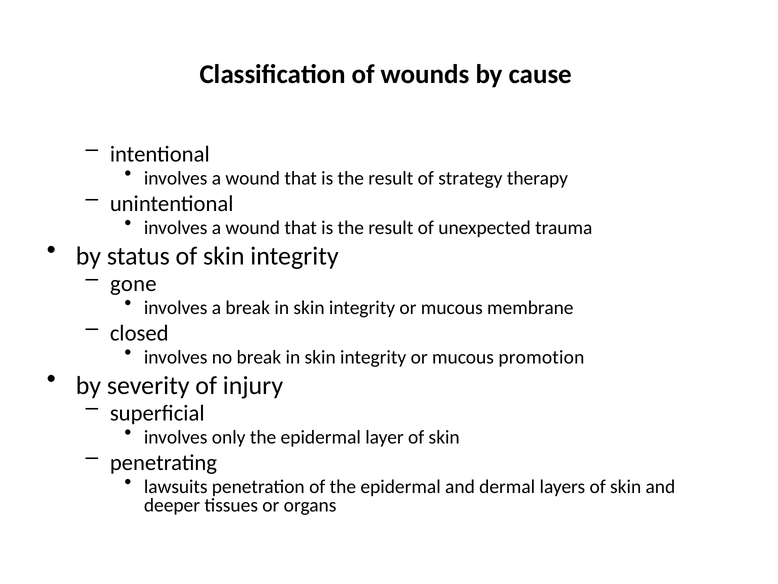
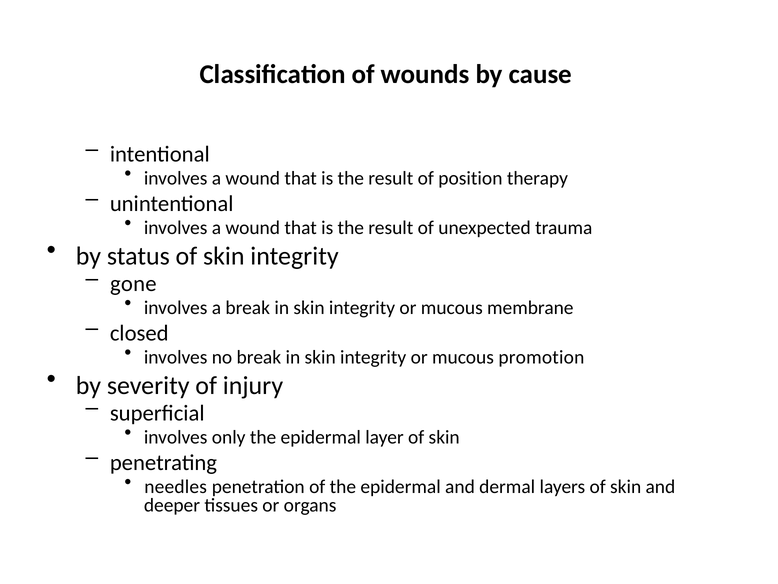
strategy: strategy -> position (470, 178)
lawsuits: lawsuits -> needles (176, 486)
